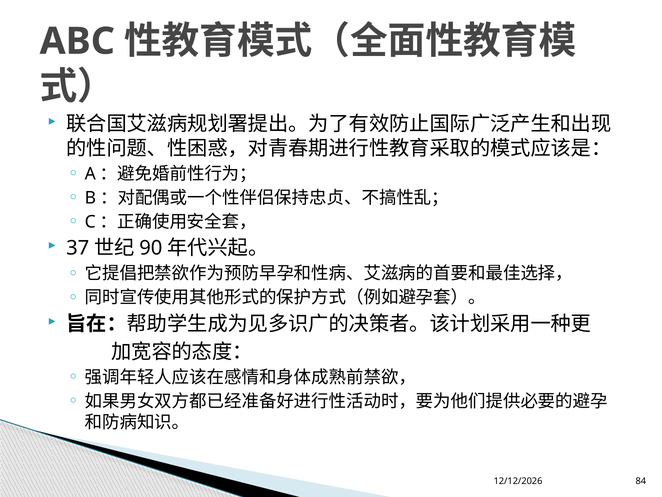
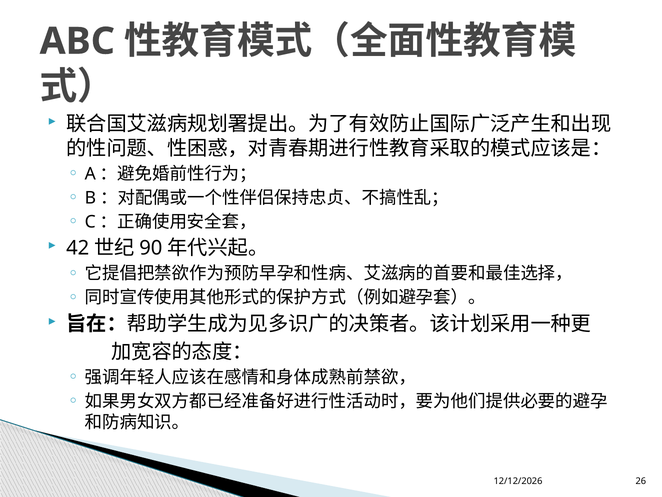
37: 37 -> 42 (78, 248)
84: 84 -> 26 (641, 481)
